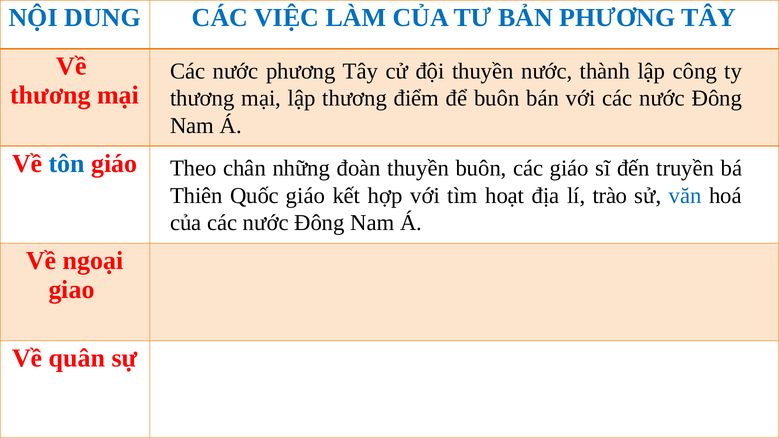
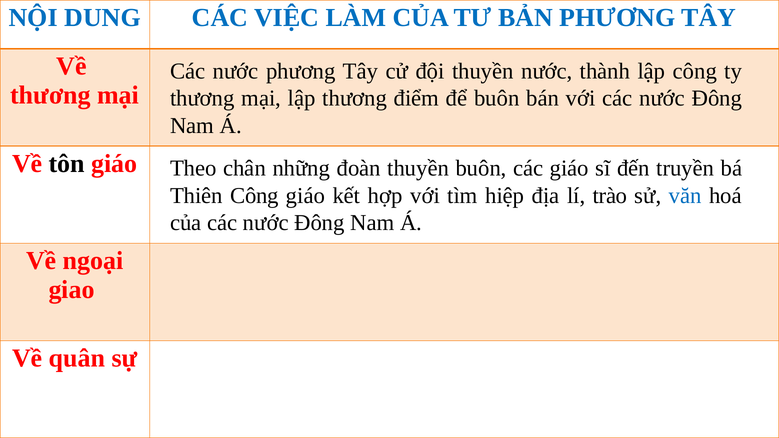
tôn colour: blue -> black (67, 164)
Thiên Quốc: Quốc -> Công (255, 196)
hoạt: hoạt -> hiệp (505, 196)
